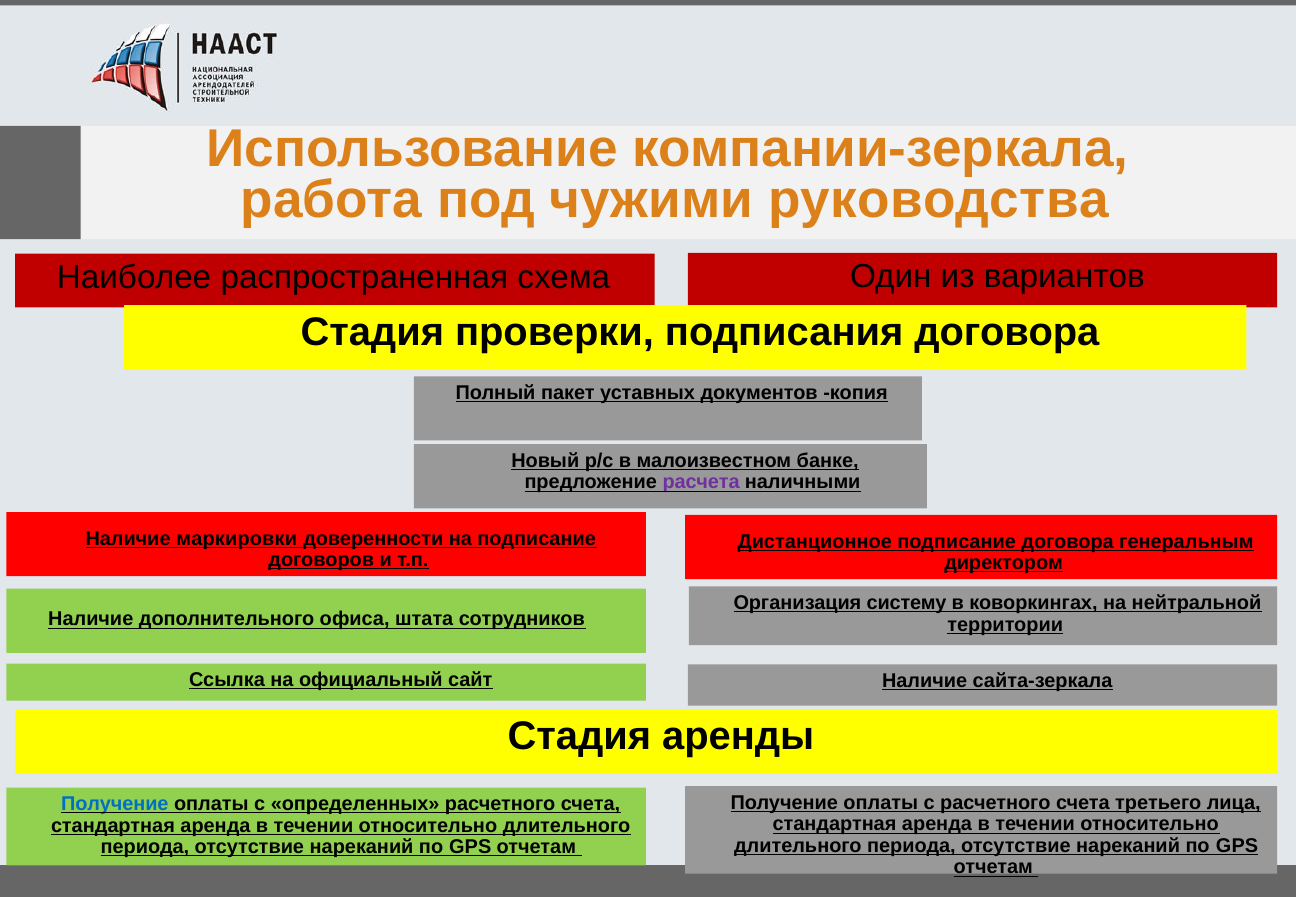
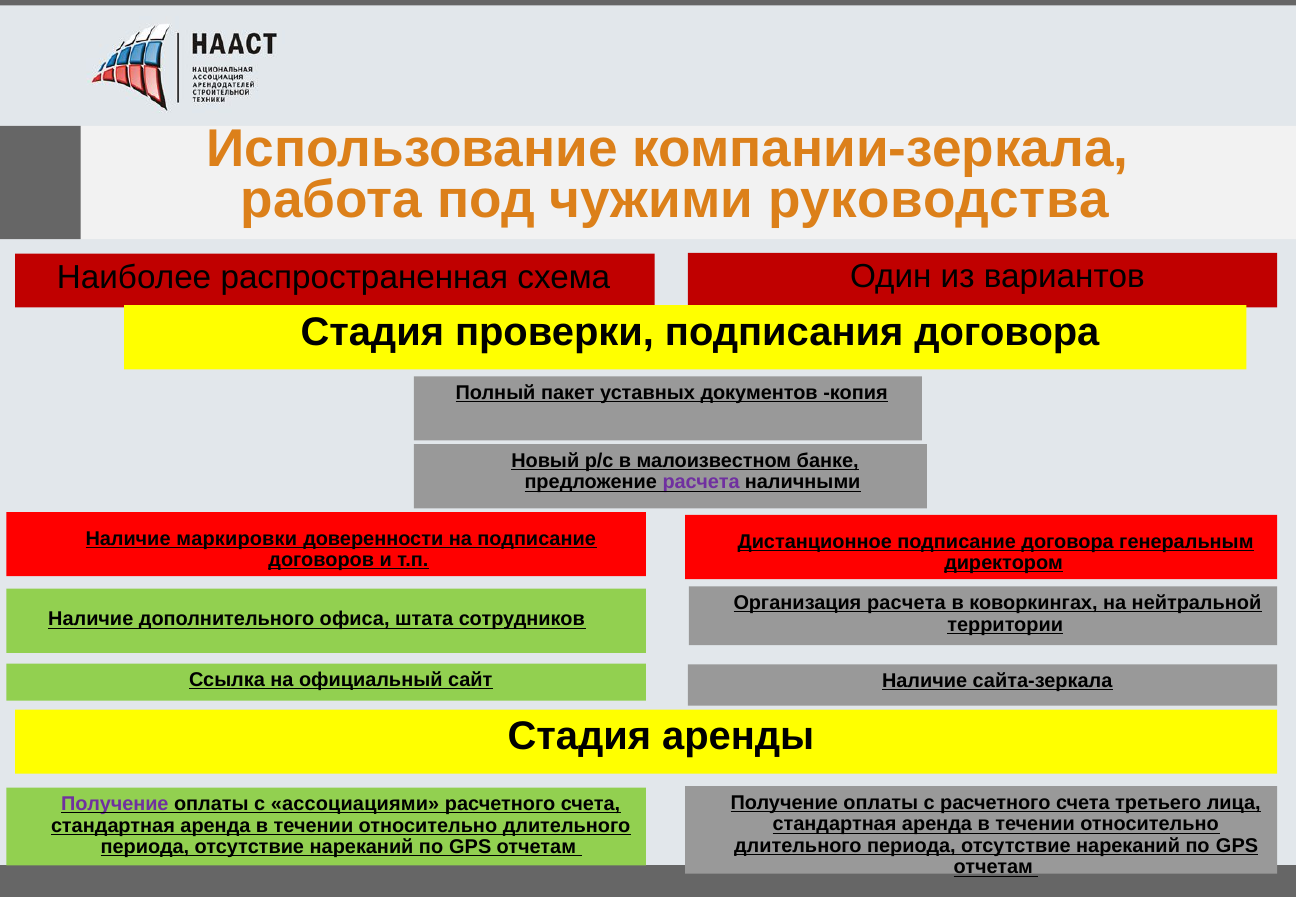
Организация систему: систему -> расчета (906, 603)
Получение colour: blue -> purple (115, 804)
определенных: определенных -> ассоциациями (355, 804)
